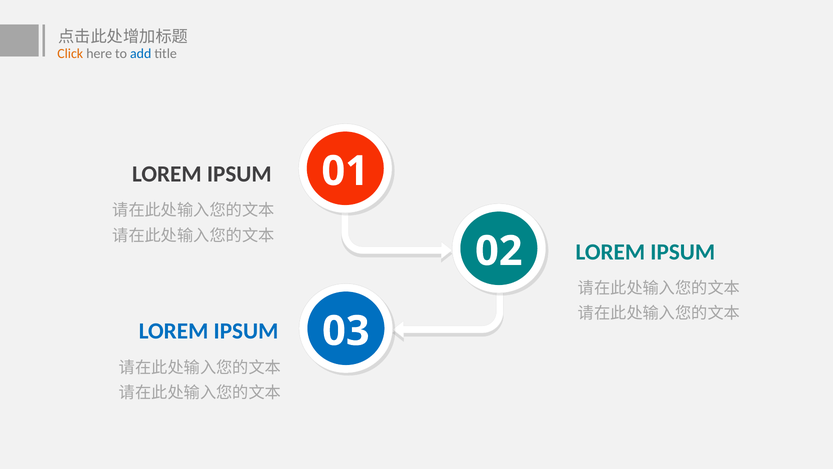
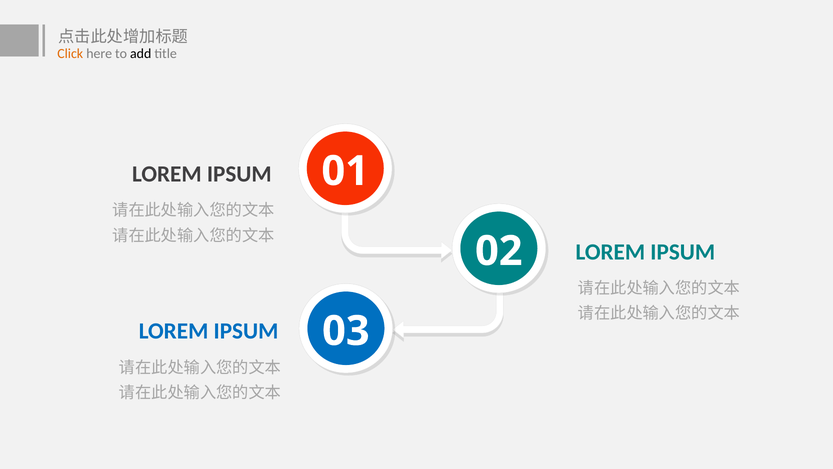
add colour: blue -> black (141, 54)
